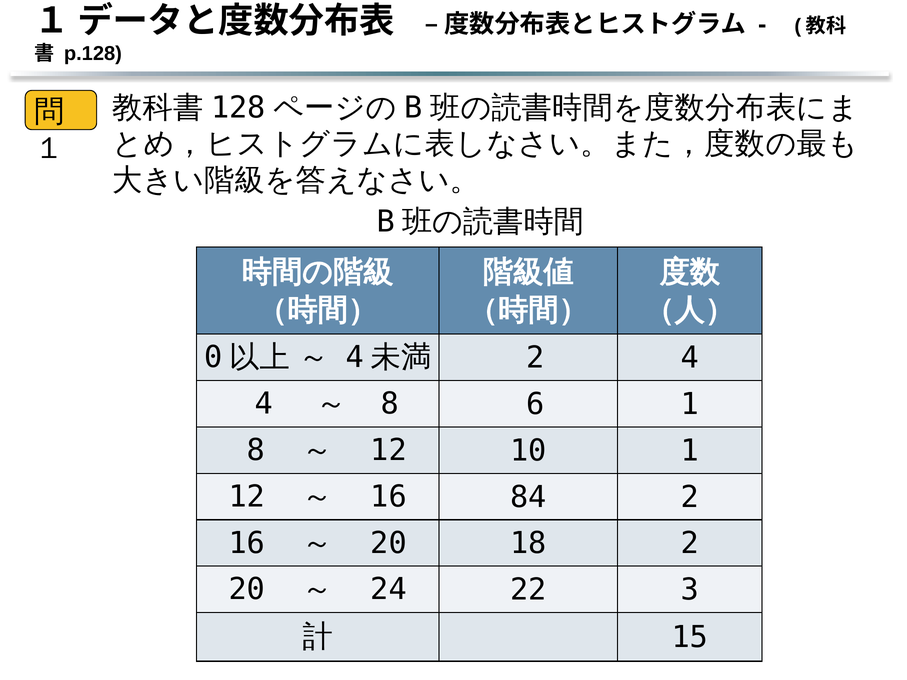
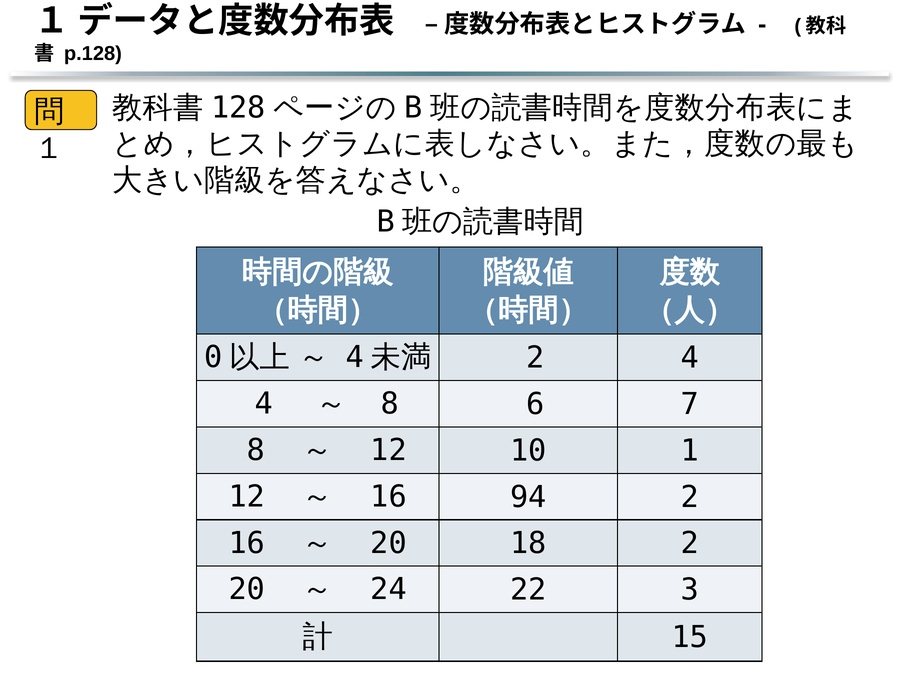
6 1: 1 -> 7 (690, 404)
84: 84 -> 94 (528, 497)
